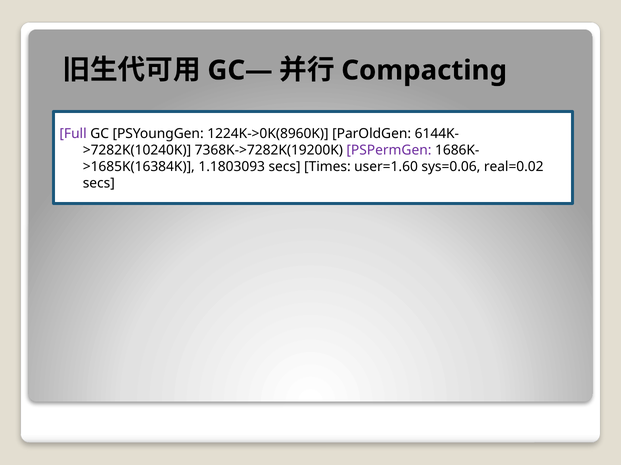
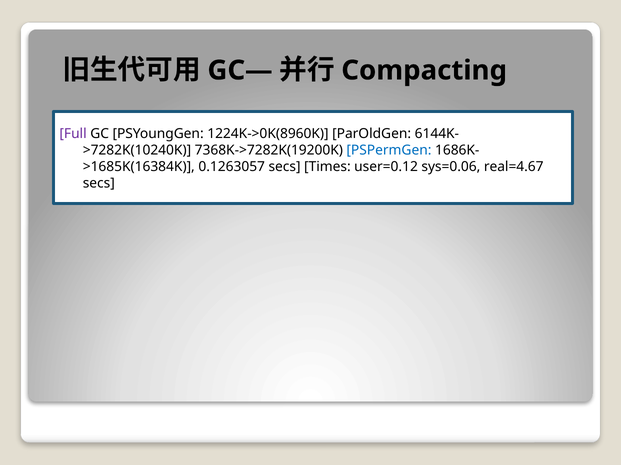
PSPermGen colour: purple -> blue (389, 150)
1.1803093: 1.1803093 -> 0.1263057 (232, 167)
user=1.60: user=1.60 -> user=0.12 (386, 167)
real=0.02: real=0.02 -> real=4.67 (514, 167)
